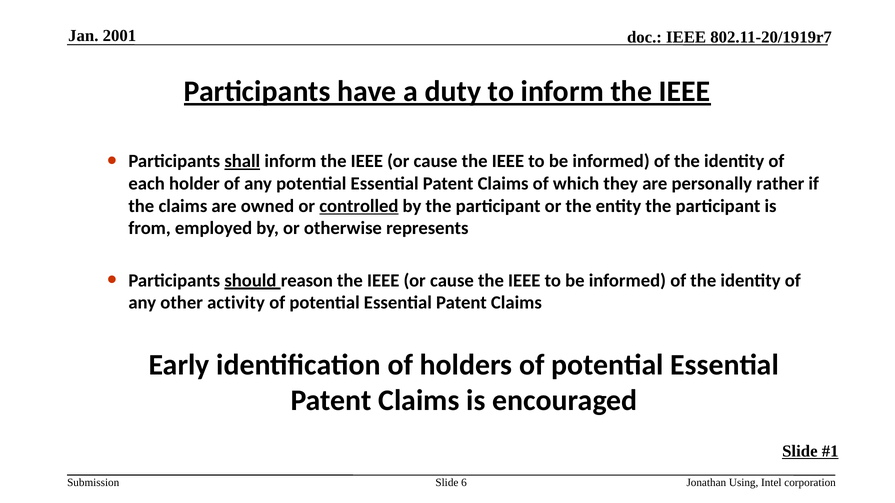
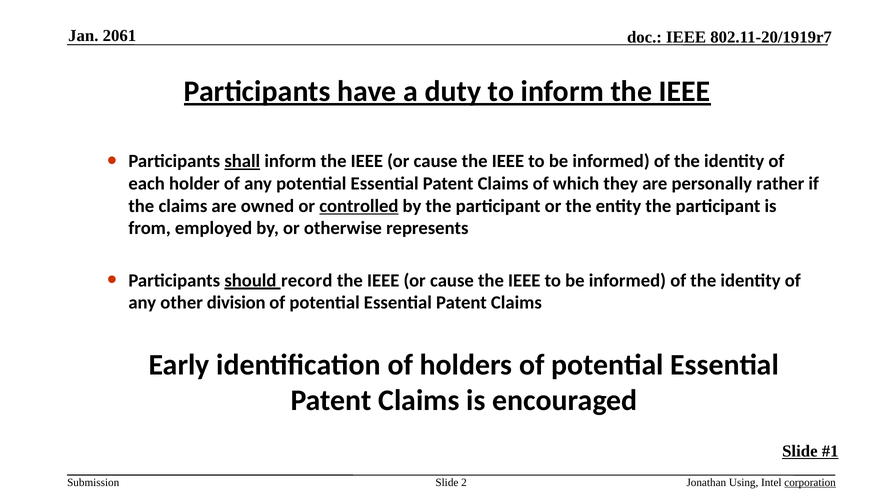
2001: 2001 -> 2061 (119, 36)
reason: reason -> record (307, 281)
activity: activity -> division (236, 303)
6: 6 -> 2 (464, 483)
corporation underline: none -> present (810, 483)
